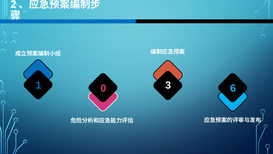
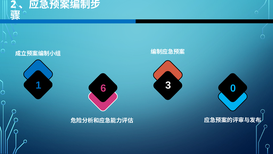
0: 0 -> 6 (103, 88)
6: 6 -> 0 (233, 88)
